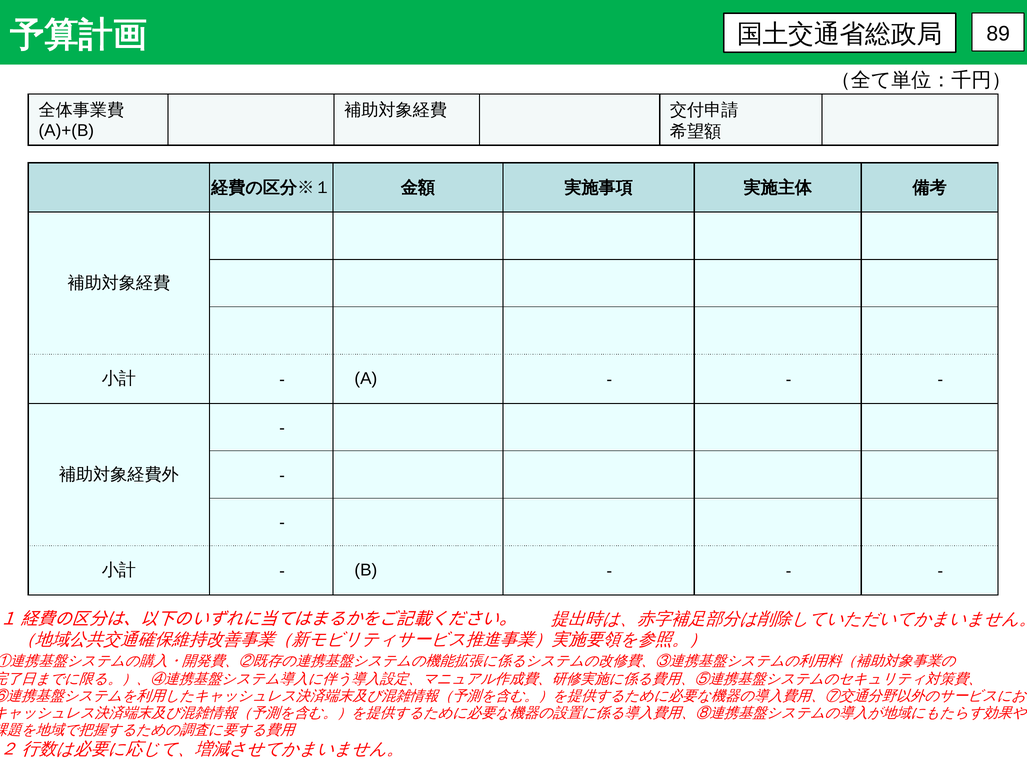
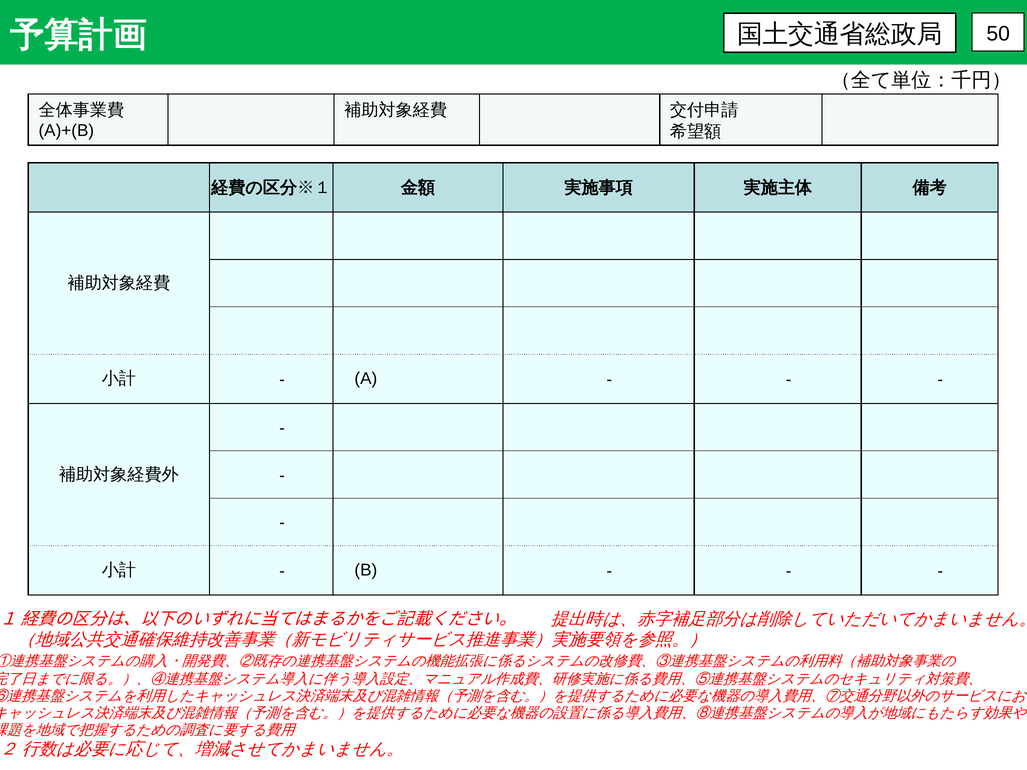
89: 89 -> 50 (998, 34)
